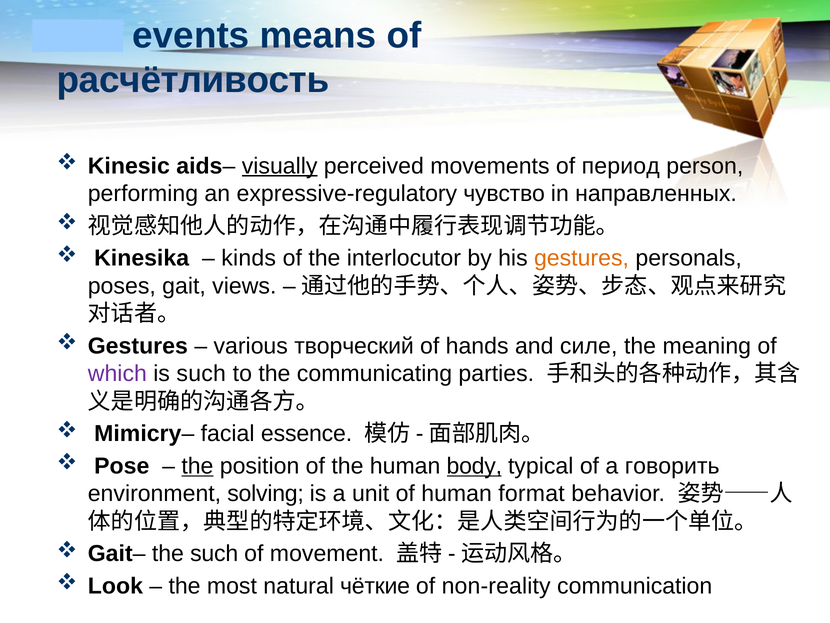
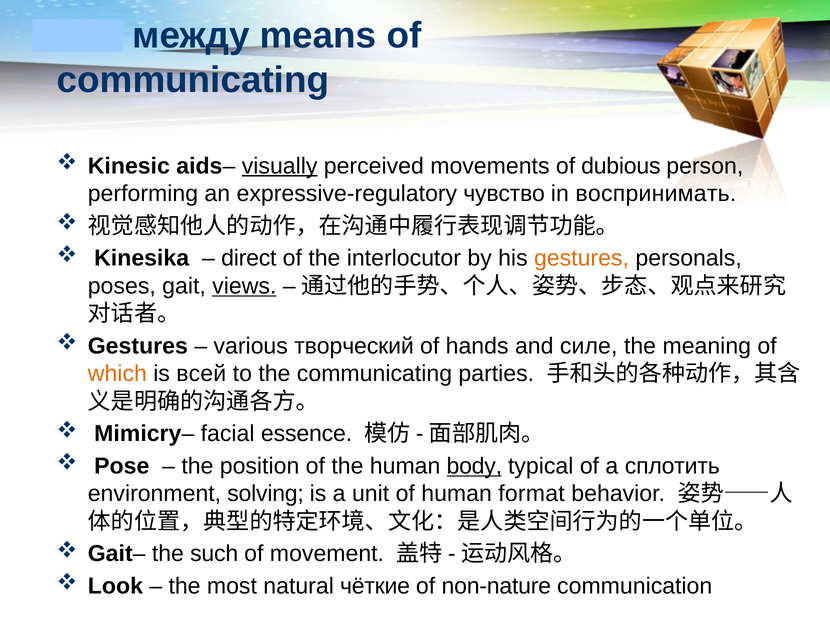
events: events -> между (191, 36)
расчётливость: расчётливость -> communicating (193, 80)
период: период -> dubious (621, 166)
направленных: направленных -> воспринимать (656, 194)
kinds: kinds -> direct (249, 258)
views underline: none -> present (244, 286)
which colour: purple -> orange (117, 373)
is such: such -> всей (201, 373)
the underline: present -> none (197, 466)
говорить: говорить -> сплотить (672, 466)
non-reality: non-reality -> non-nature (496, 586)
